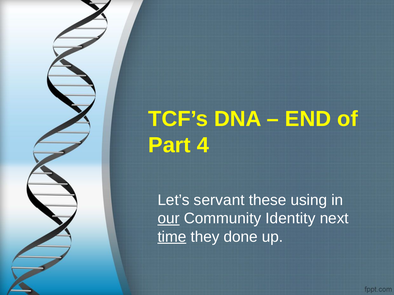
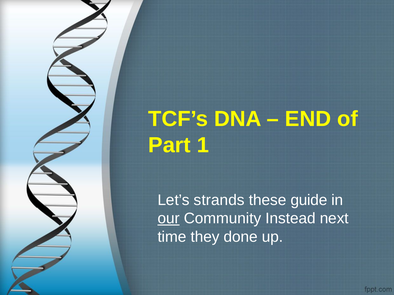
4: 4 -> 1 (203, 145)
servant: servant -> strands (219, 200)
using: using -> guide (309, 200)
Identity: Identity -> Instead (290, 219)
time underline: present -> none (172, 237)
